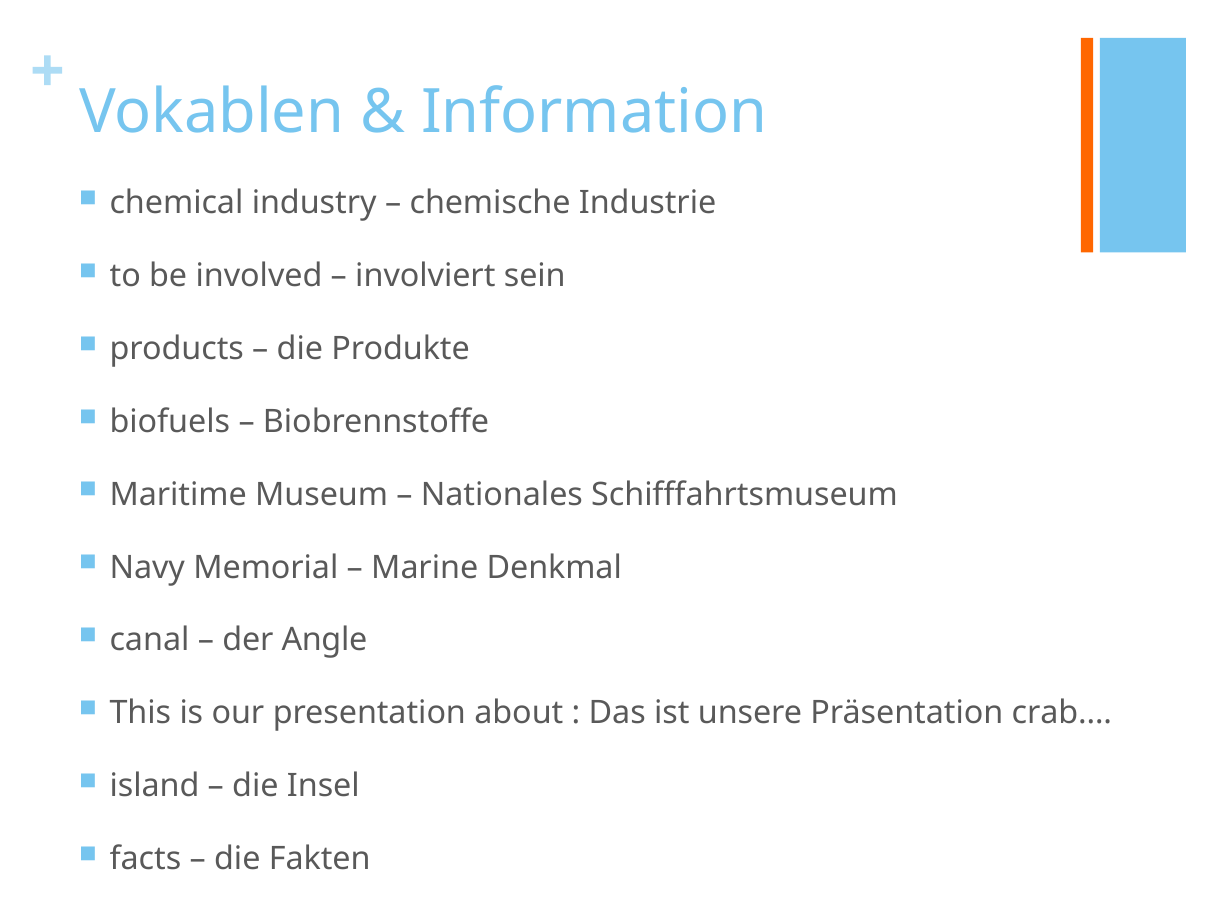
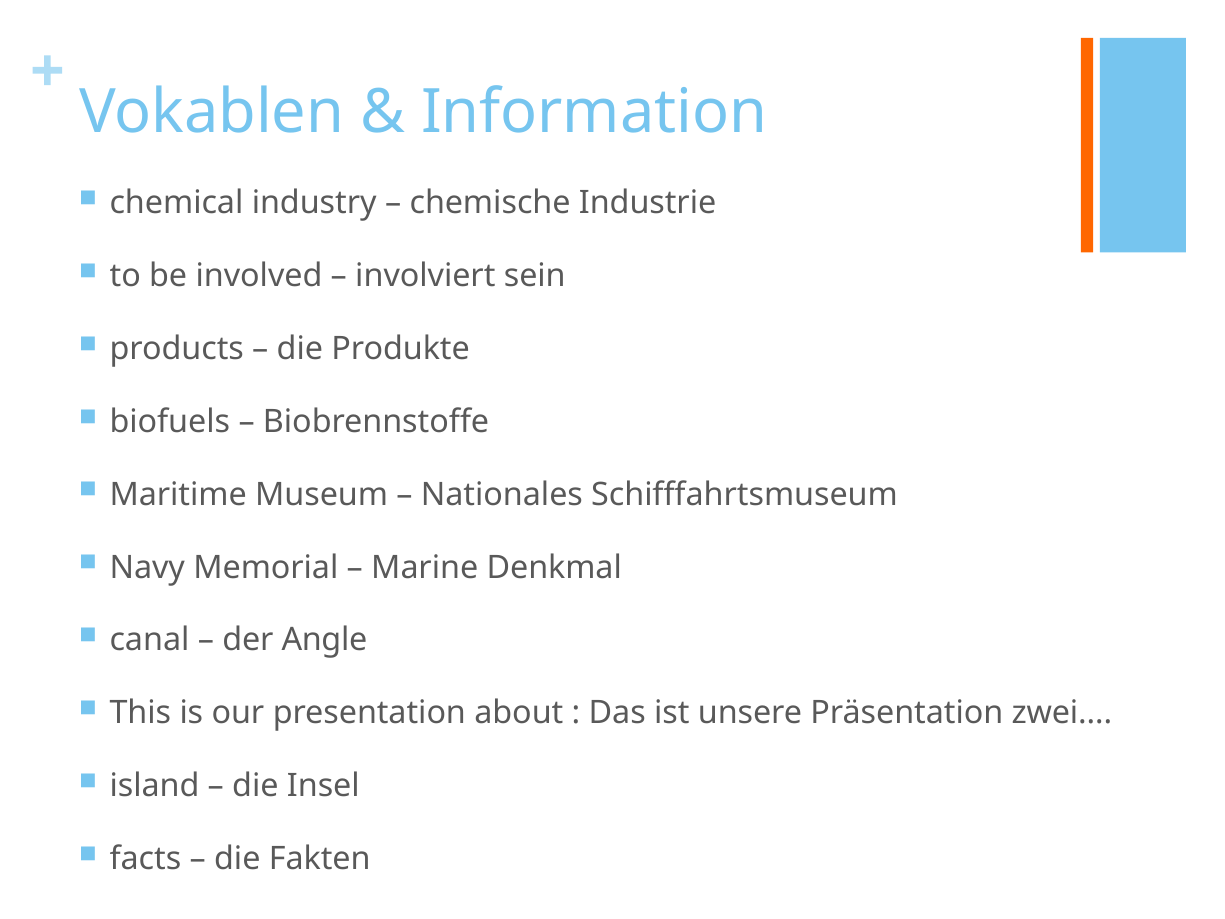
crab…: crab… -> zwei… (1062, 713)
